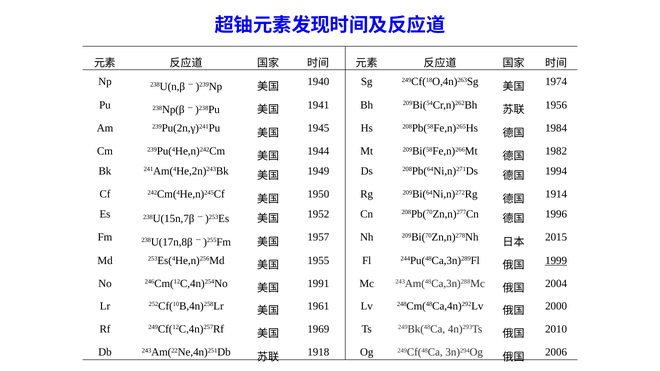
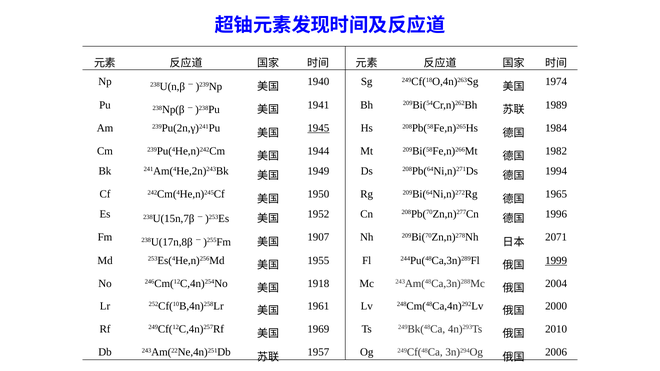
1956: 1956 -> 1989 (556, 105)
1945 underline: none -> present (318, 128)
1914: 1914 -> 1965 (556, 194)
1957: 1957 -> 1907 (318, 237)
2015: 2015 -> 2071 (556, 237)
1991: 1991 -> 1918 (318, 284)
1918: 1918 -> 1957 (318, 352)
